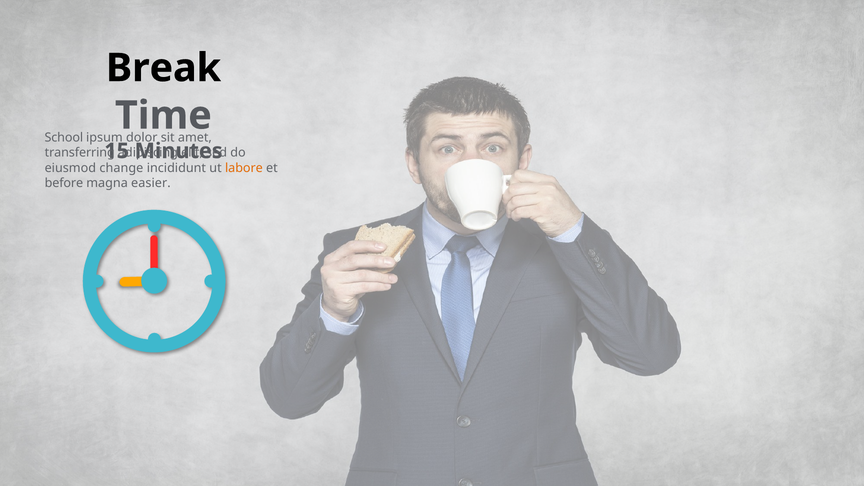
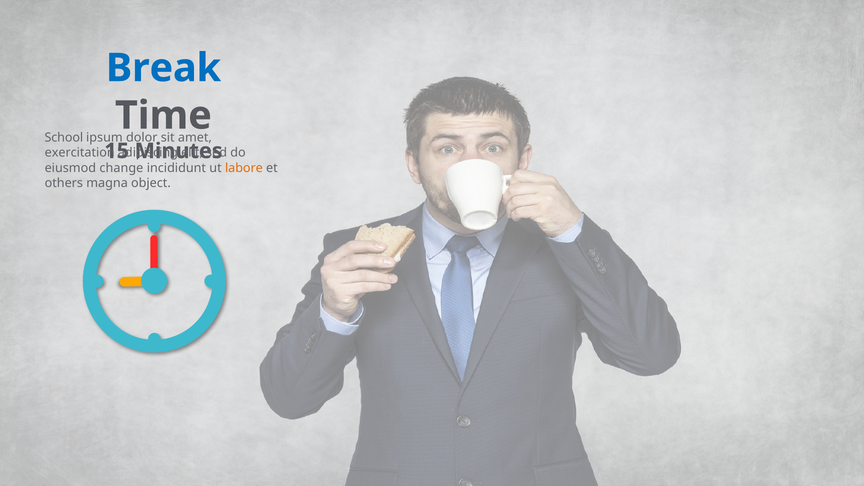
Break colour: black -> blue (163, 68)
transferring: transferring -> exercitation (80, 153)
before: before -> others (64, 183)
easier: easier -> object (151, 183)
